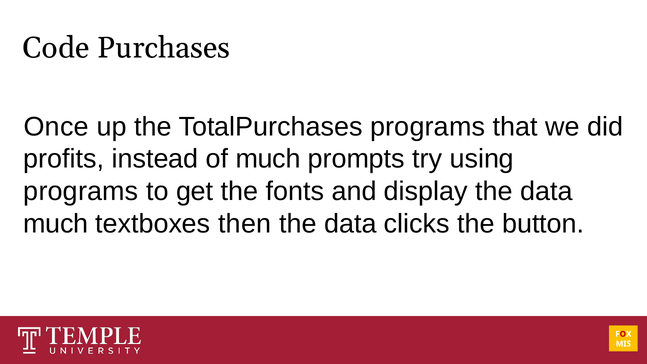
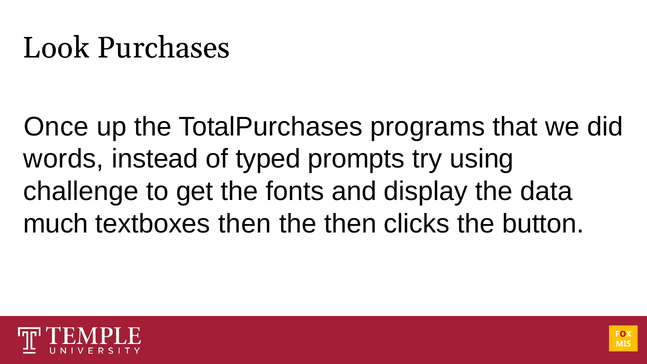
Code: Code -> Look (56, 48)
profits: profits -> words (64, 159)
of much: much -> typed (268, 159)
programs: programs -> challenge (81, 191)
data: data -> then (350, 224)
